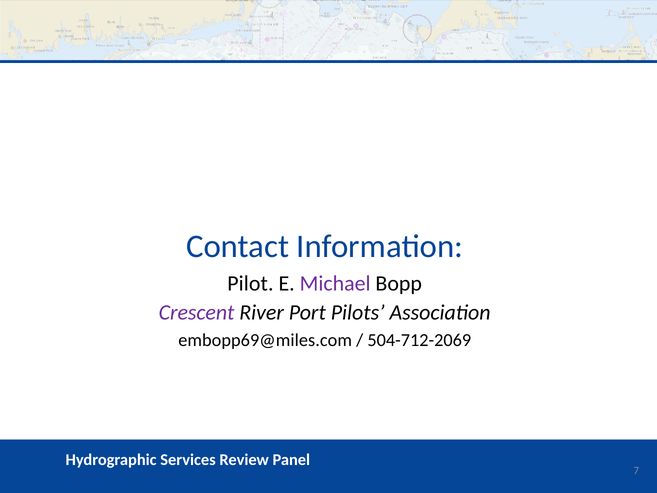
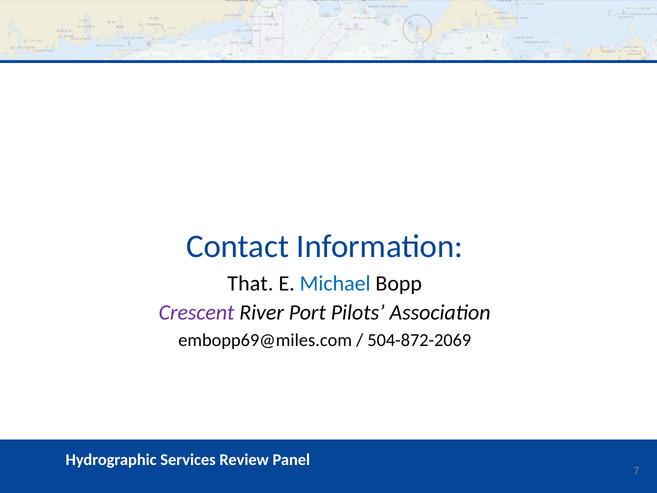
Pilot: Pilot -> That (250, 283)
Michael colour: purple -> blue (335, 283)
504-712-2069: 504-712-2069 -> 504-872-2069 (419, 340)
